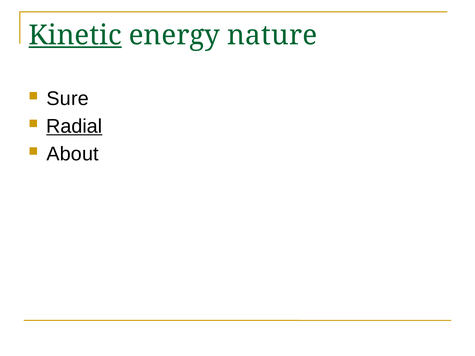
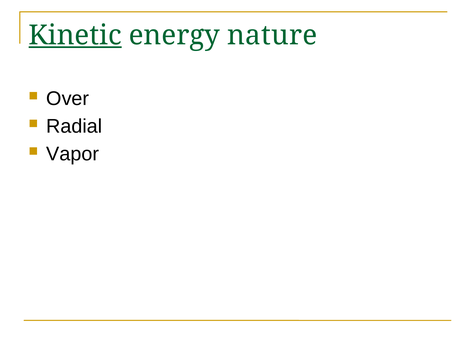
Sure: Sure -> Over (68, 99)
Radial underline: present -> none (74, 126)
About: About -> Vapor (73, 154)
